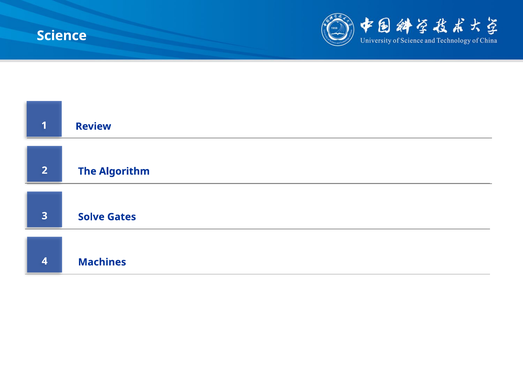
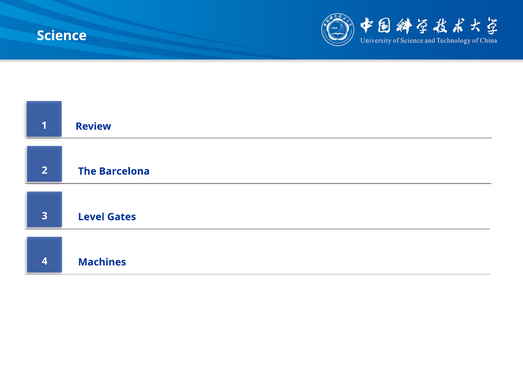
Algorithm: Algorithm -> Barcelona (124, 171)
Solve: Solve -> Level (91, 217)
